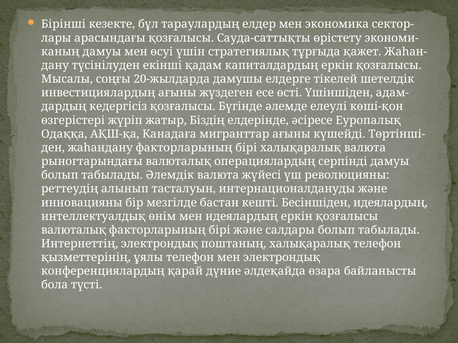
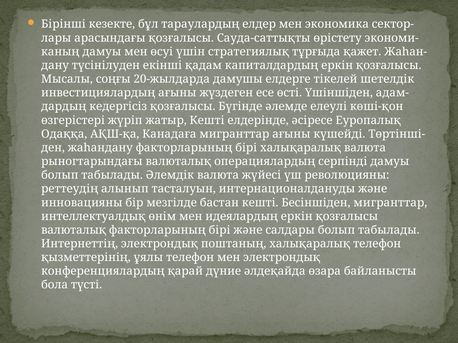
жатыр Біздің: Біздің -> Кешті (207, 120)
Бесіншіден идеялардың: идеялардың -> мигранттар (390, 203)
